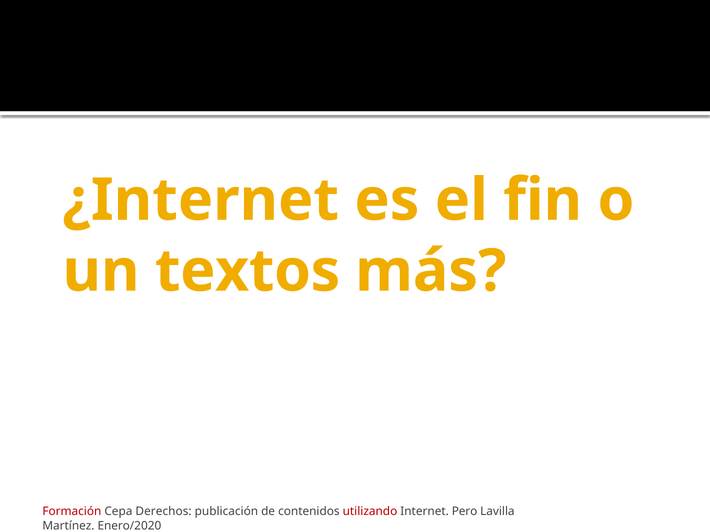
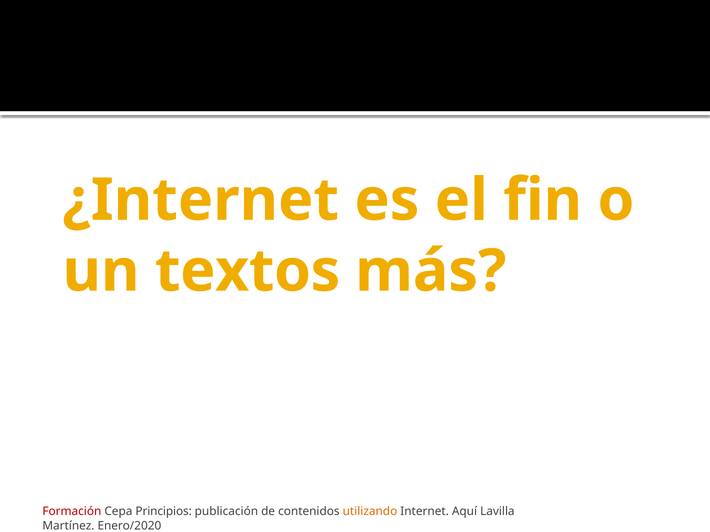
Derechos: Derechos -> Principios (164, 512)
utilizando colour: red -> orange (370, 512)
Pero: Pero -> Aquí (464, 512)
